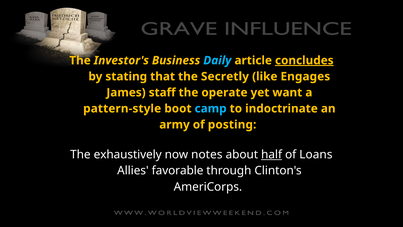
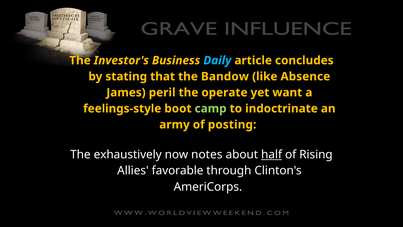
concludes underline: present -> none (304, 60)
Secretly: Secretly -> Bandow (225, 76)
Engages: Engages -> Absence (305, 76)
staff: staff -> peril (162, 92)
pattern-style: pattern-style -> feelings-style (122, 108)
camp colour: light blue -> light green (211, 108)
Loans: Loans -> Rising (316, 155)
